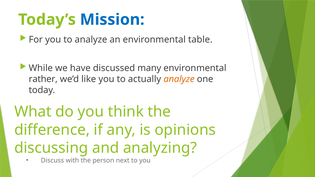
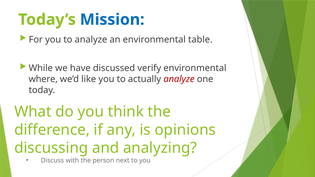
many: many -> verify (149, 68)
rather: rather -> where (43, 79)
analyze colour: orange -> red (179, 79)
